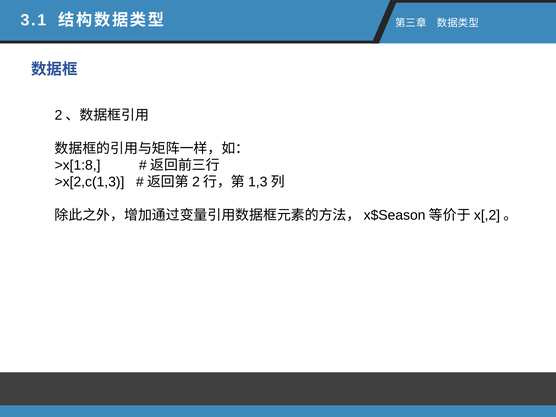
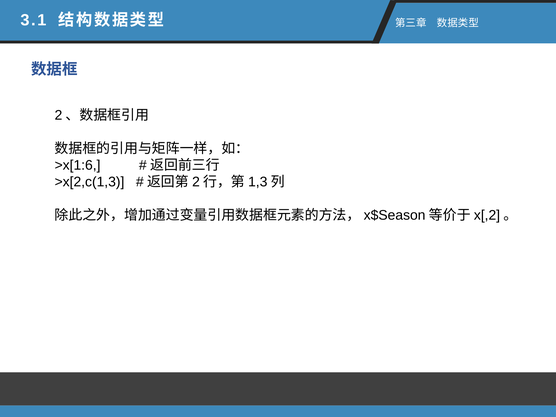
>x[1:8: >x[1:8 -> >x[1:6 (78, 165)
